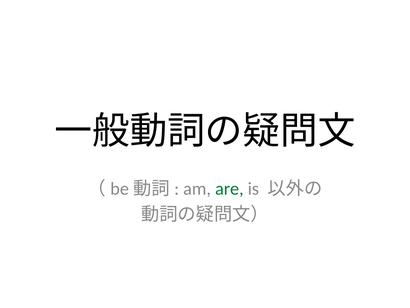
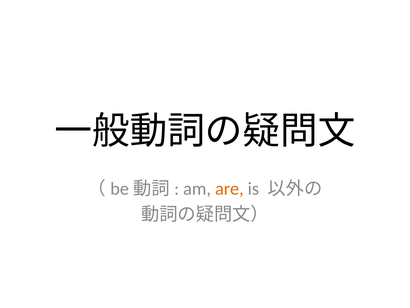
are colour: green -> orange (229, 189)
